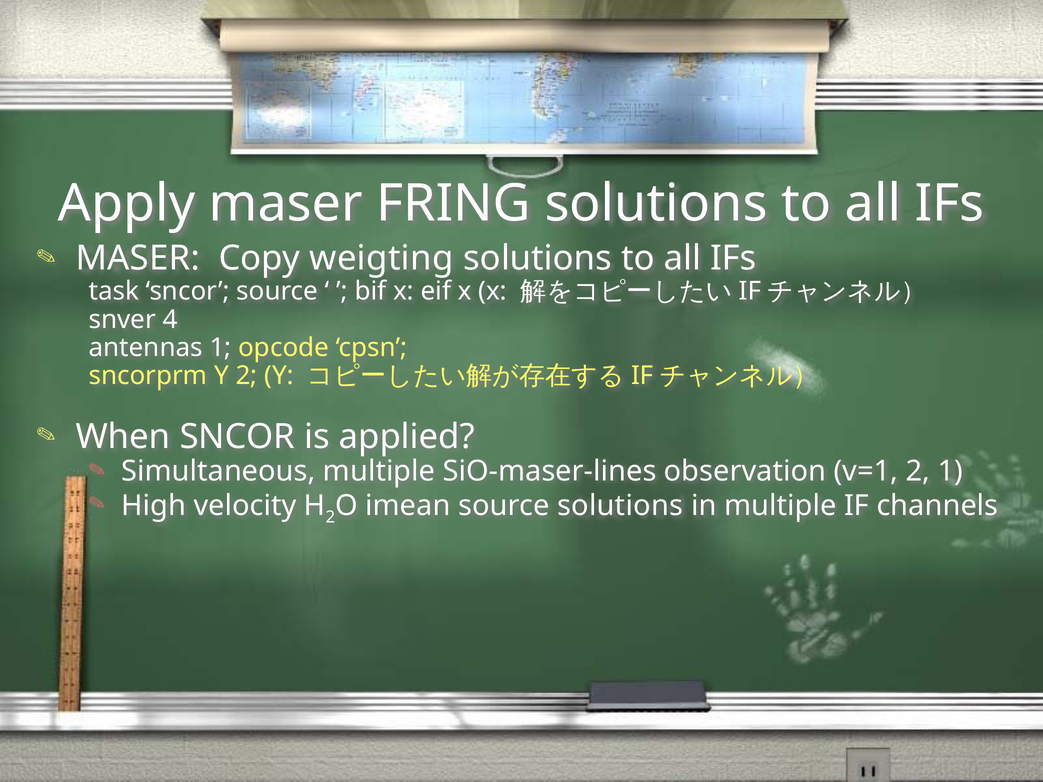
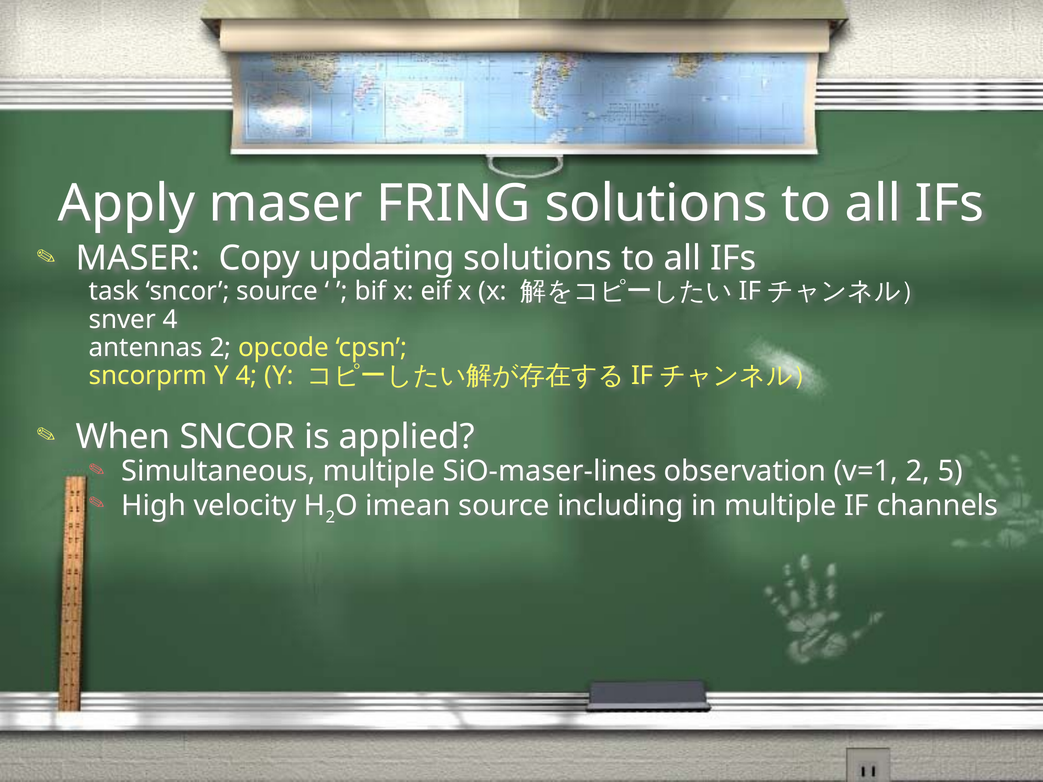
weigting: weigting -> updating (382, 258)
antennas 1: 1 -> 2 (221, 348)
Y 2: 2 -> 4 (247, 376)
2 1: 1 -> 5 (950, 471)
source solutions: solutions -> including (620, 506)
